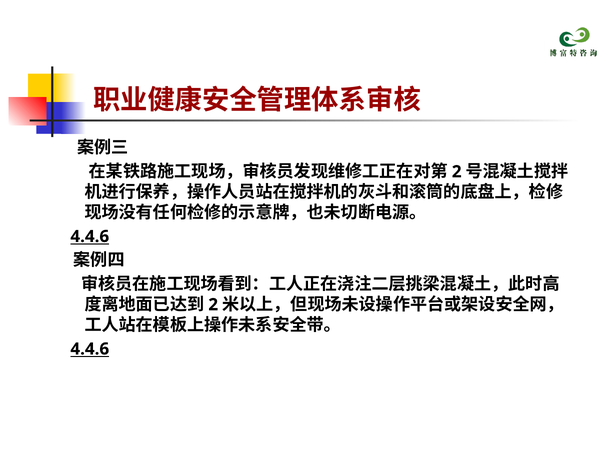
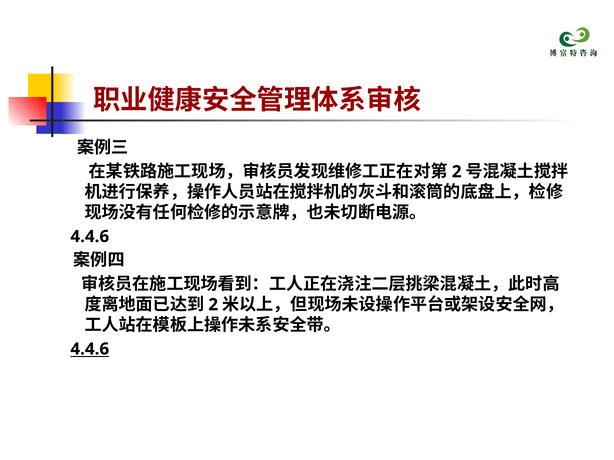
4.4.6 underline: present -> none (90, 237)
